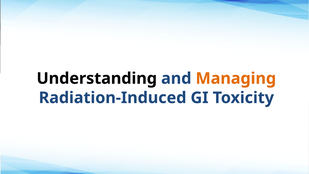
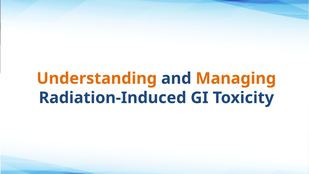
Understanding colour: black -> orange (97, 78)
